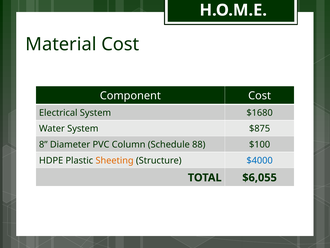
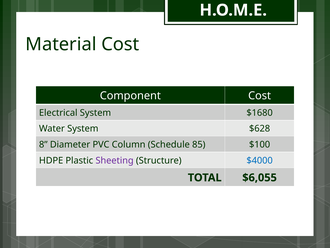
$875: $875 -> $628 (260, 128)
88: 88 -> 85 (199, 144)
Sheeting colour: orange -> purple (115, 160)
